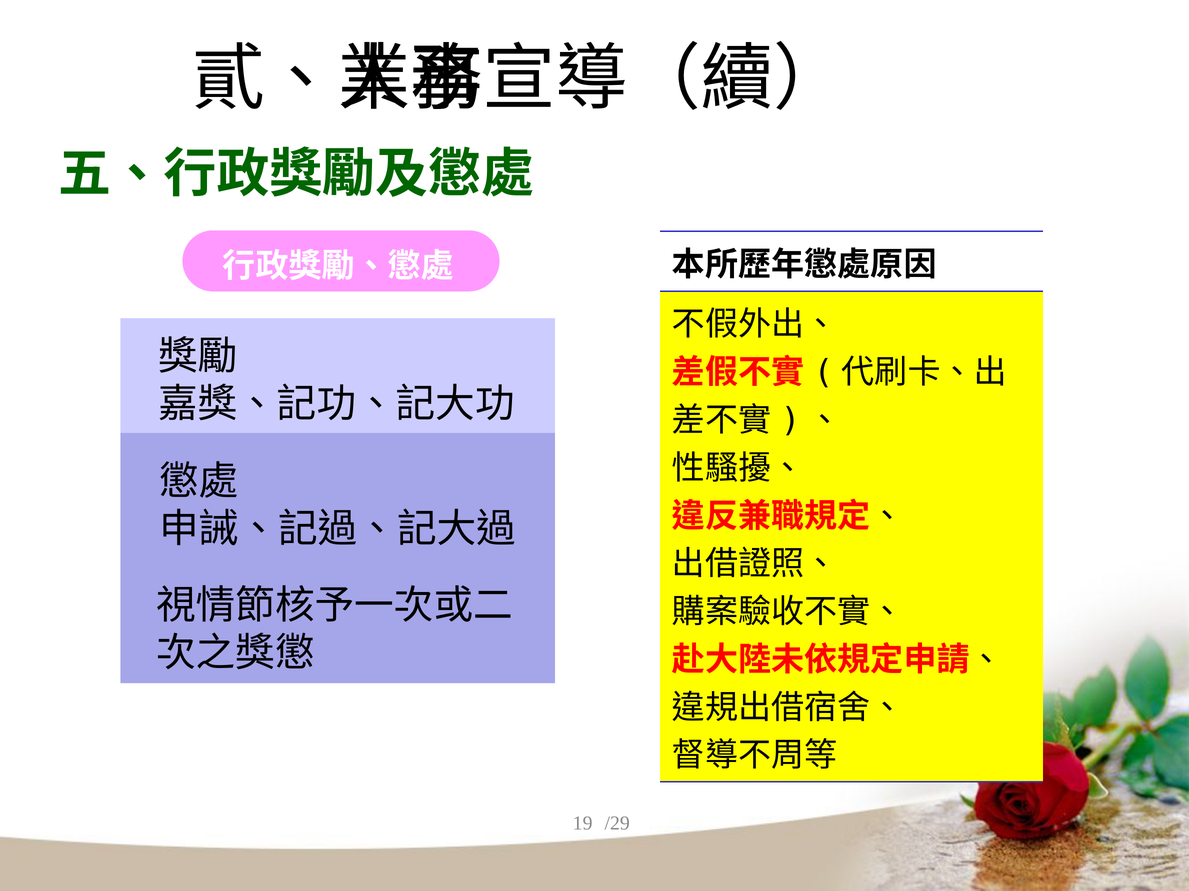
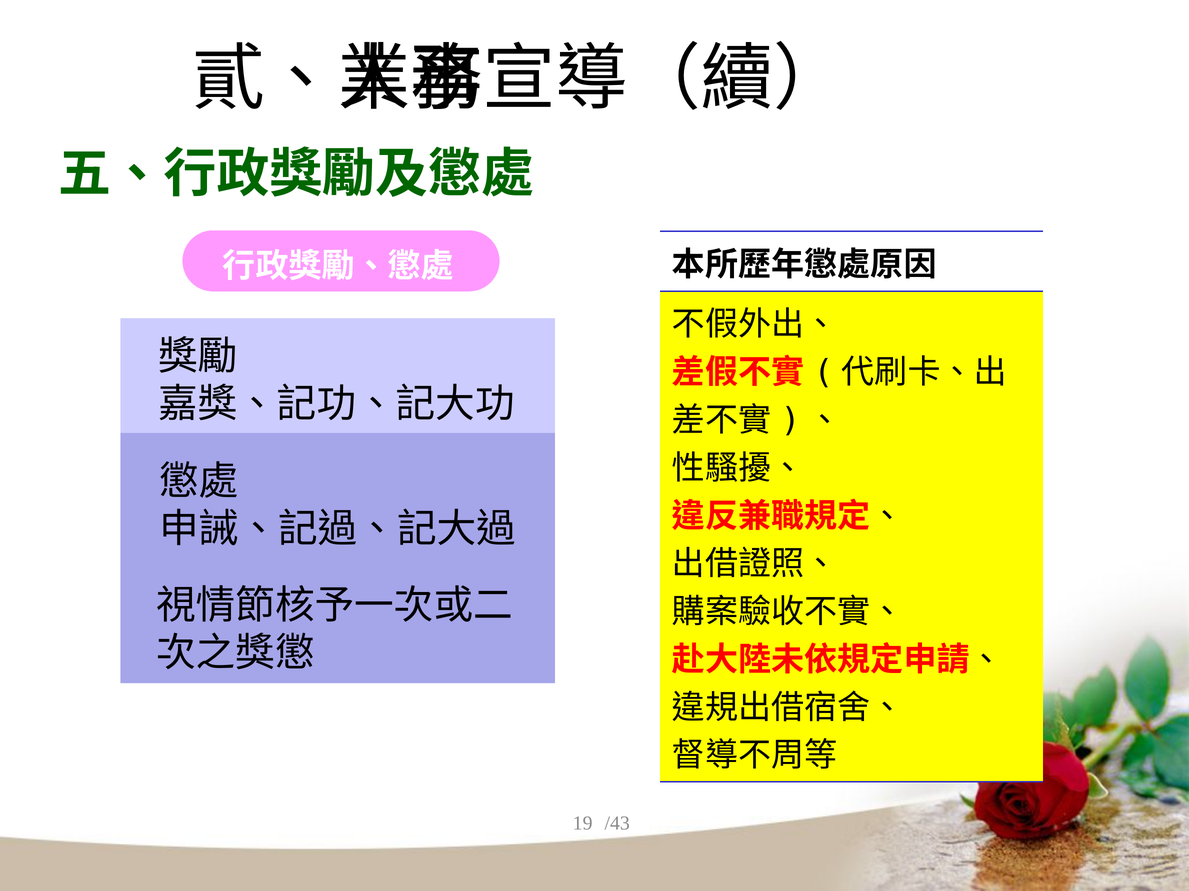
/29: /29 -> /43 (617, 824)
